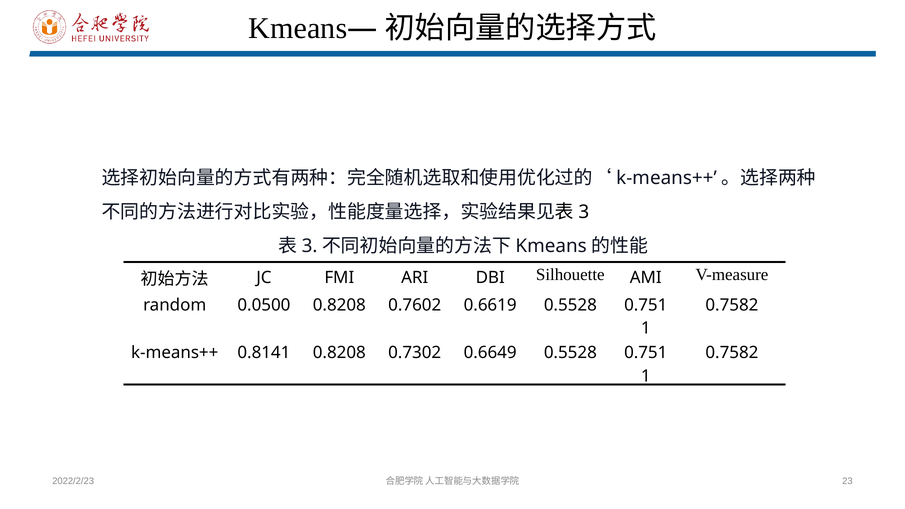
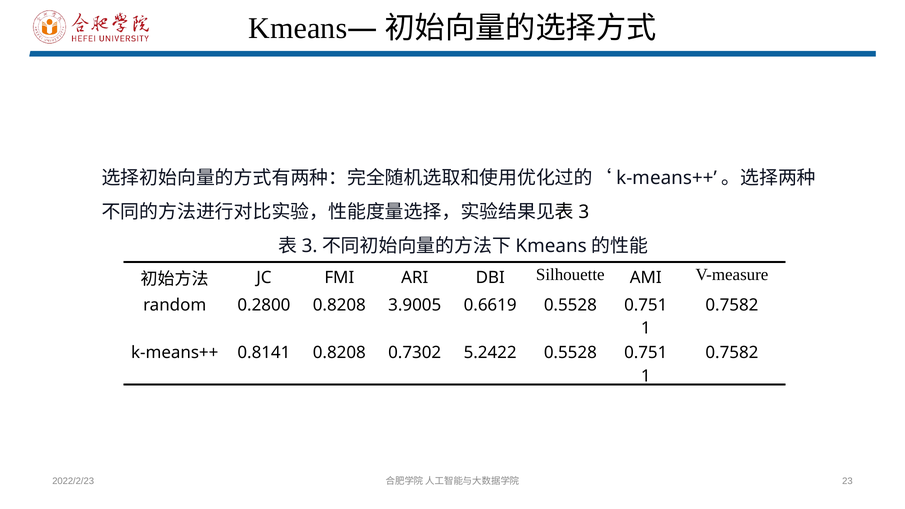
0.0500: 0.0500 -> 0.2800 (264, 305)
0.7602: 0.7602 -> 3.9005 (415, 305)
0.6649: 0.6649 -> 5.2422 (490, 353)
